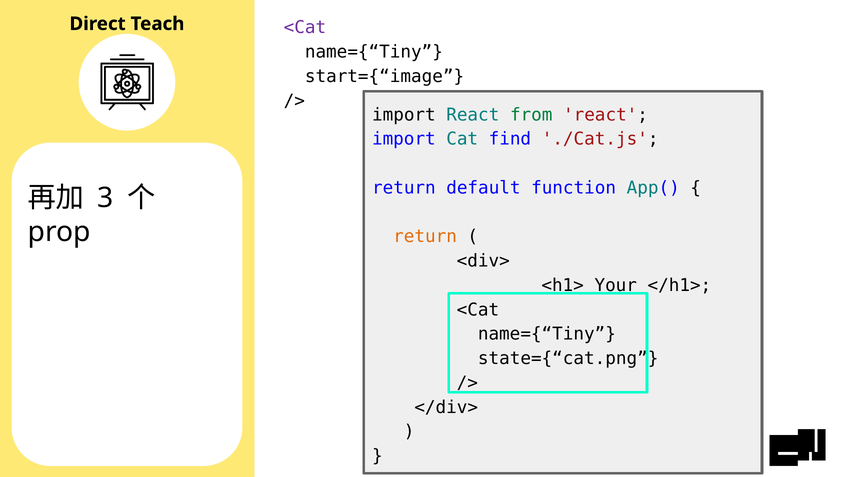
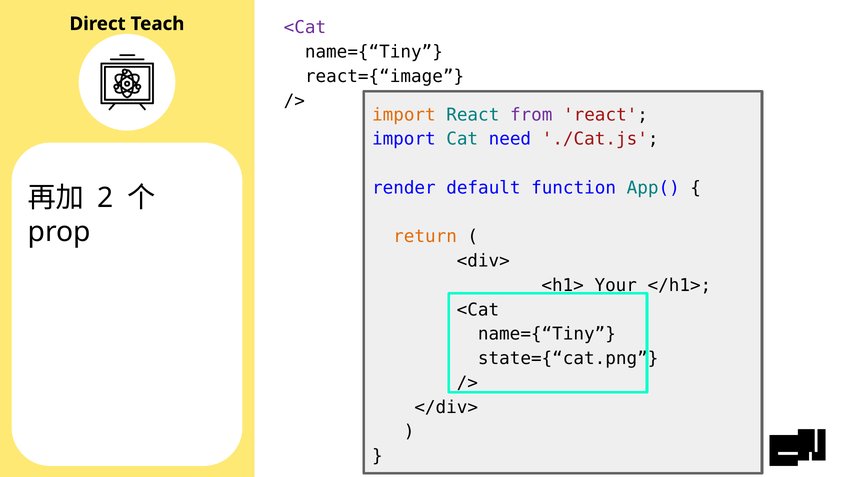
start={“image: start={“image -> react={“image (385, 76)
import colour: black -> orange (404, 115)
from colour: green -> purple (531, 115)
find: find -> need (510, 139)
return: return -> render (404, 188)
3: 3 -> 2 (105, 198)
